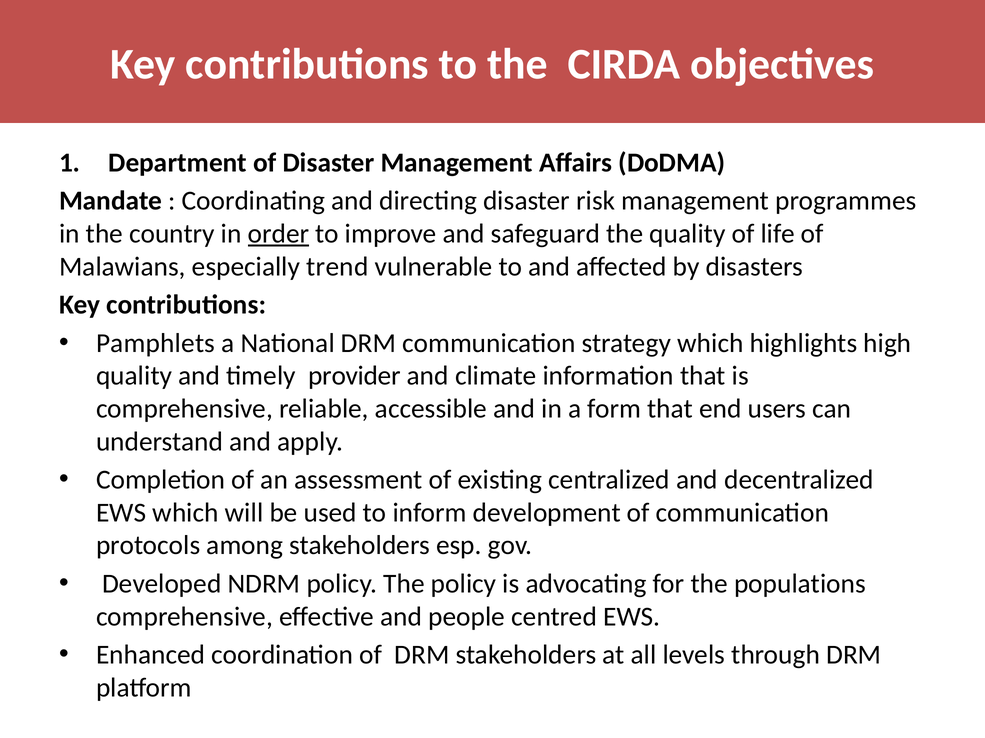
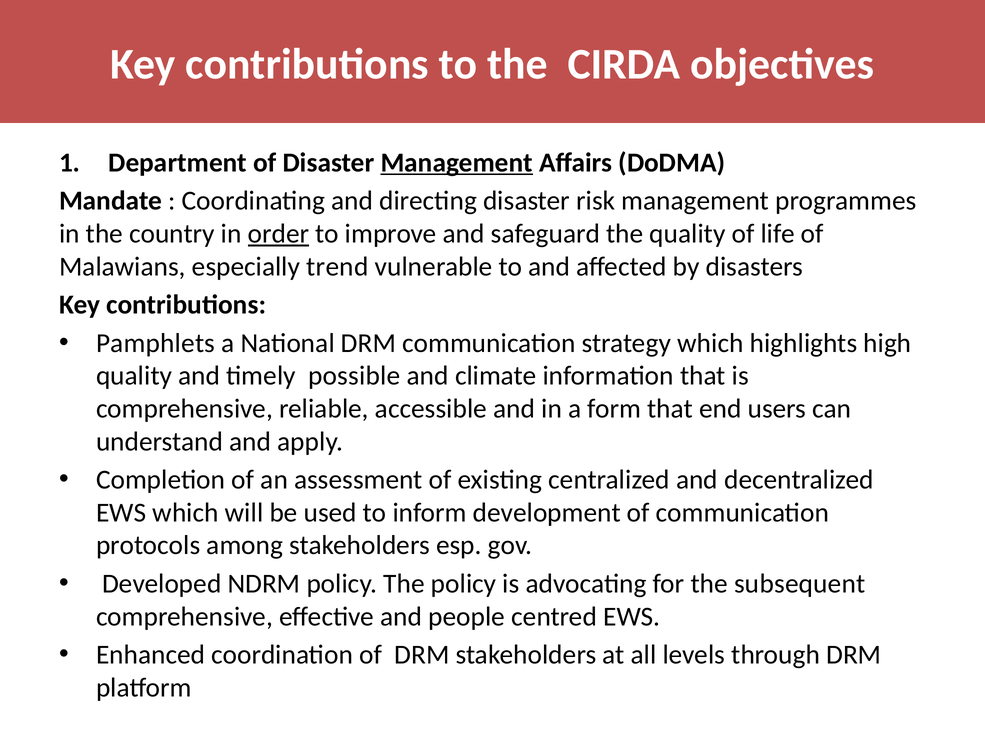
Management underline: none -> present (457, 163)
provider: provider -> possible (354, 376)
populations: populations -> subsequent (800, 584)
